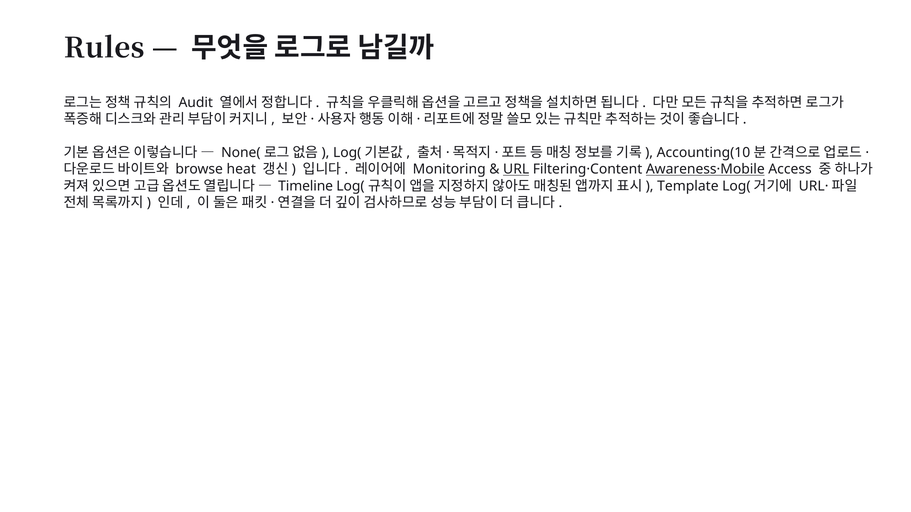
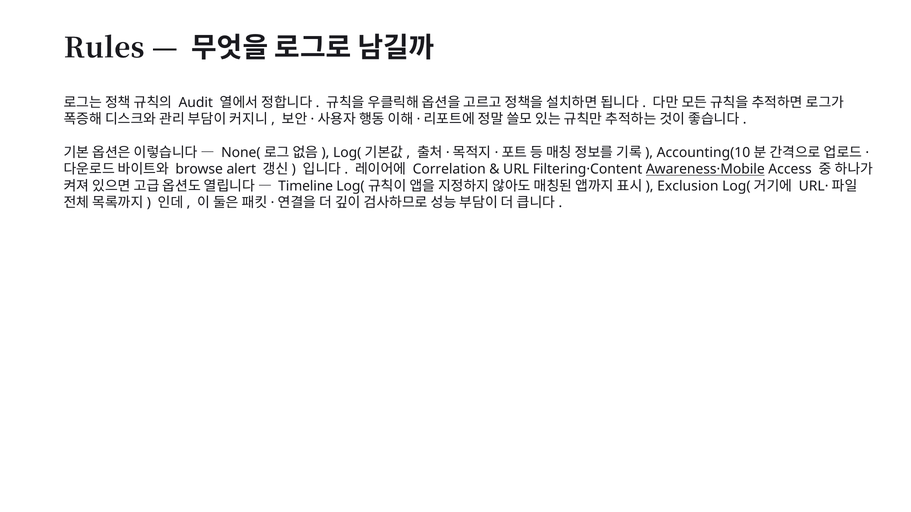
heat: heat -> alert (241, 169)
Monitoring: Monitoring -> Correlation (449, 169)
URL underline: present -> none (516, 169)
Template: Template -> Exclusion (688, 186)
